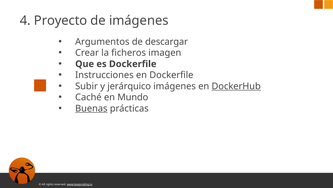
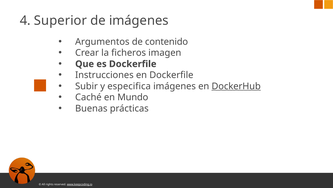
Proyecto: Proyecto -> Superior (61, 20)
descargar: descargar -> contenido (167, 42)
jerárquico: jerárquico -> especifica (129, 86)
Buenas underline: present -> none (91, 108)
